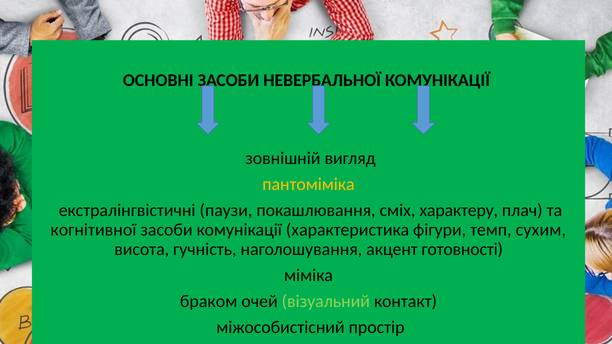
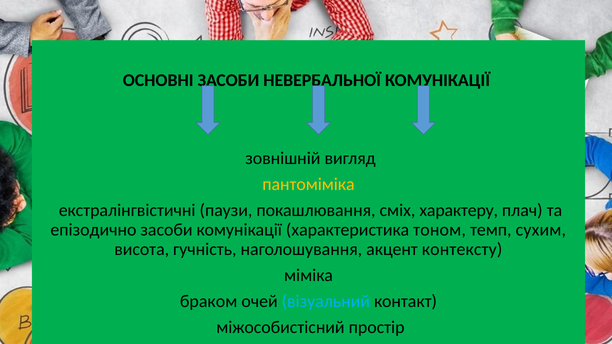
когнітивної: когнітивної -> епізодично (93, 230)
фігури: фігури -> тоном (440, 230)
готовності: готовності -> контексту (462, 250)
візуальний colour: light green -> light blue (326, 302)
